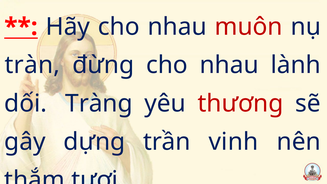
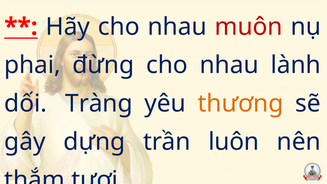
tràn: tràn -> phai (32, 65)
thương colour: red -> orange (240, 103)
vinh: vinh -> luôn (234, 142)
